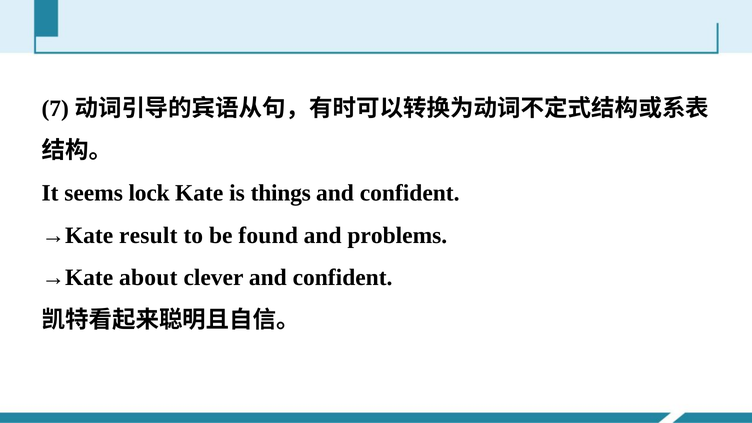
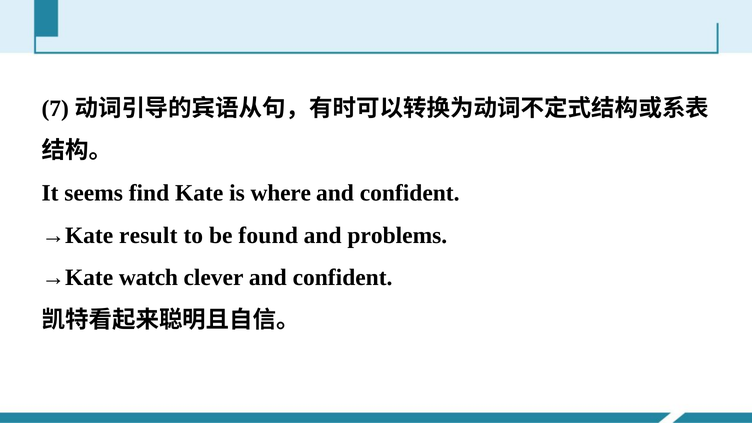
lock: lock -> find (149, 193)
things: things -> where (281, 193)
about: about -> watch (149, 278)
